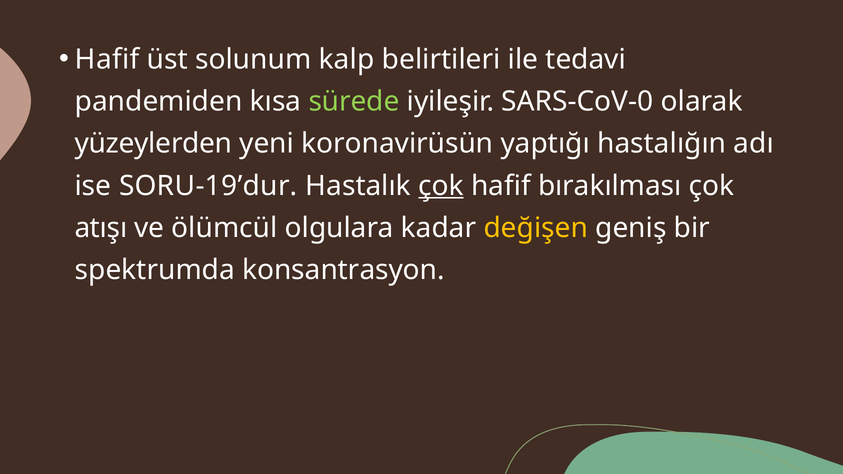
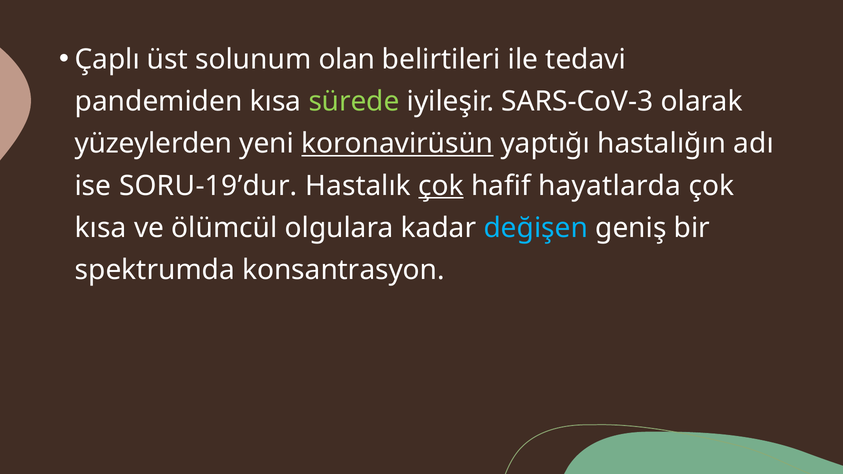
Hafif: Hafif -> Çaplı (107, 59)
kalp: kalp -> olan (347, 59)
SARS-CoV-0: SARS-CoV-0 -> SARS-CoV-3 (577, 101)
koronavirüsün underline: none -> present (397, 144)
bırakılması: bırakılması -> hayatlarda (610, 186)
atışı: atışı -> kısa (101, 228)
değişen colour: yellow -> light blue (536, 228)
